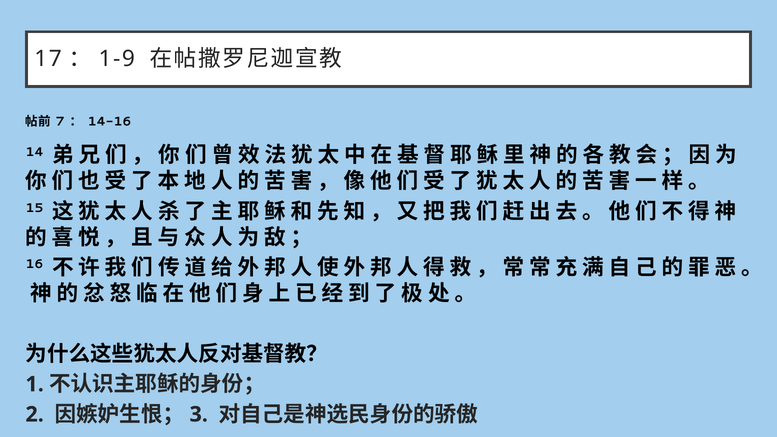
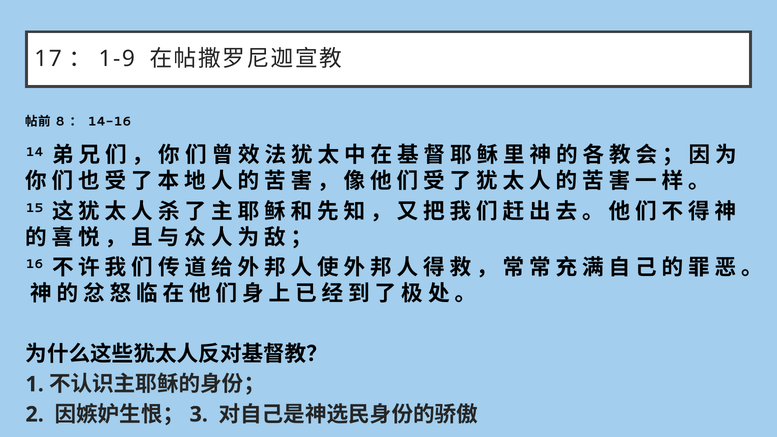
7: 7 -> 8 (60, 122)
